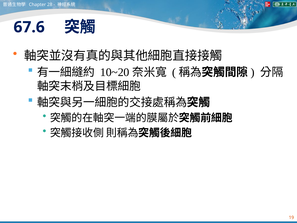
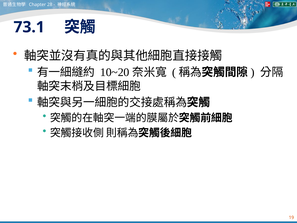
67.6: 67.6 -> 73.1 (29, 27)
